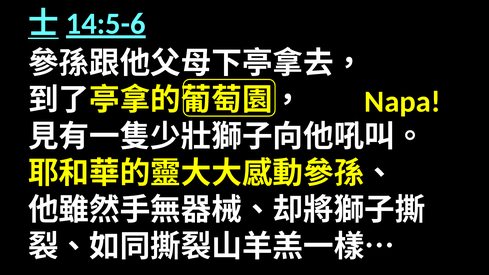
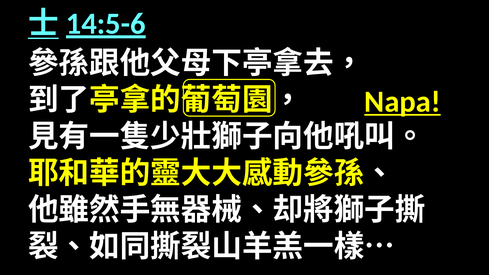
Napa underline: none -> present (403, 102)
